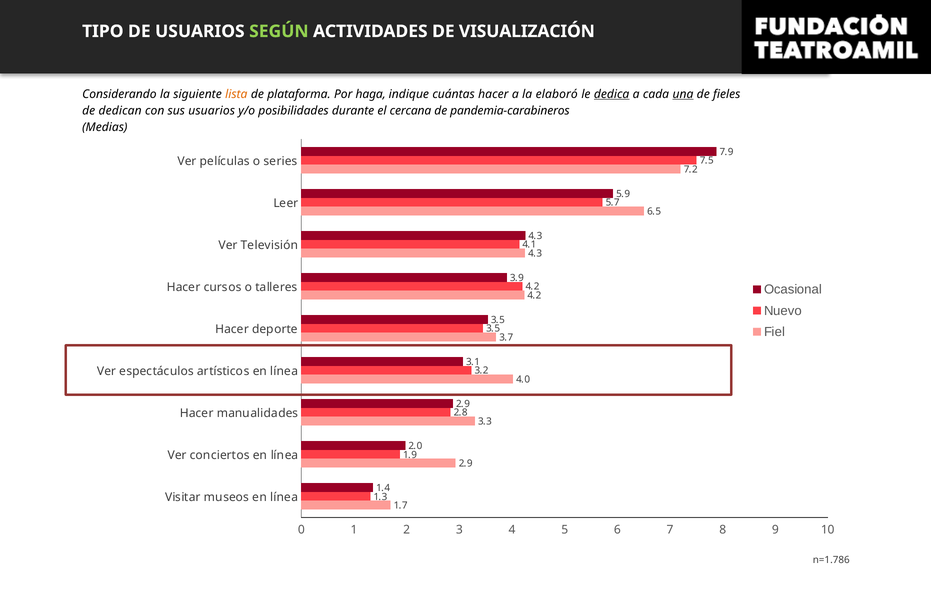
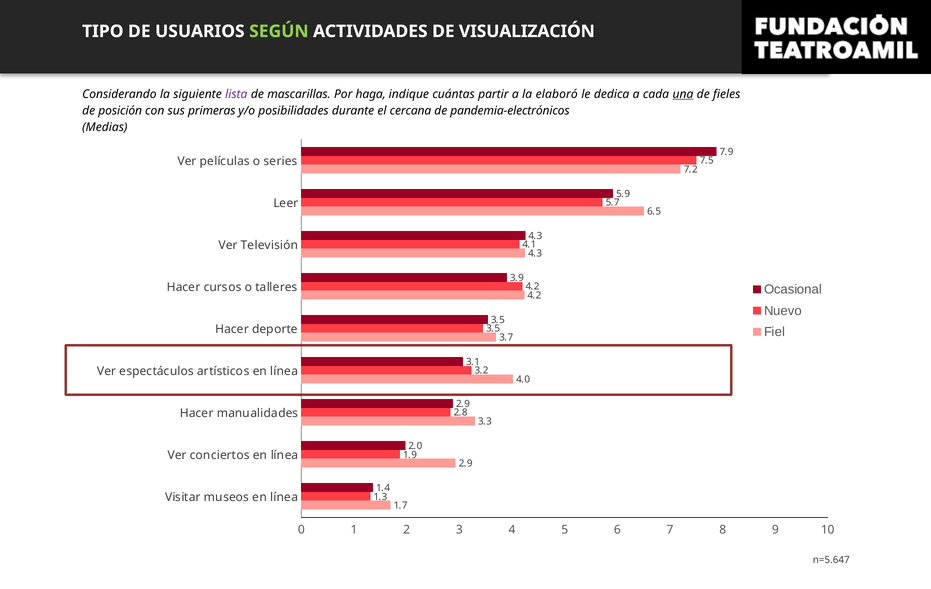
lista colour: orange -> purple (236, 94)
plataforma: plataforma -> mascarillas (299, 94)
cuántas hacer: hacer -> partir (493, 94)
dedica underline: present -> none (612, 94)
dedican: dedican -> posición (120, 111)
sus usuarios: usuarios -> primeras (212, 111)
pandemia-carabineros: pandemia-carabineros -> pandemia-electrónicos (510, 111)
n=1.786: n=1.786 -> n=5.647 (831, 560)
